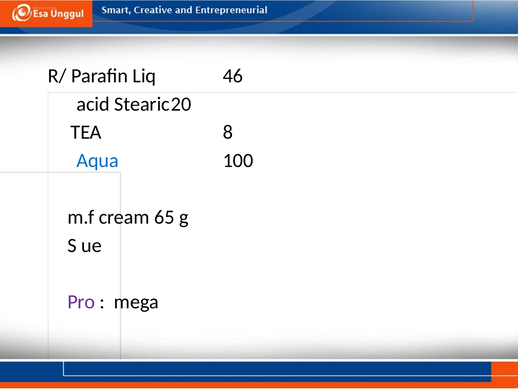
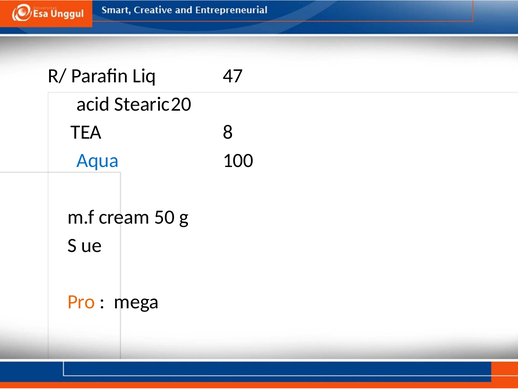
46: 46 -> 47 (233, 76)
65: 65 -> 50 (164, 217)
Pro colour: purple -> orange (81, 301)
